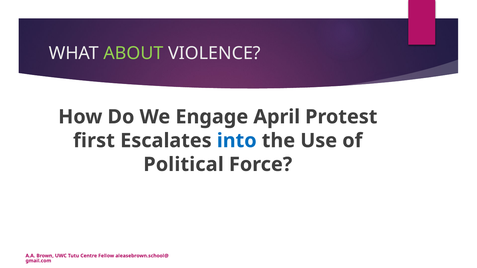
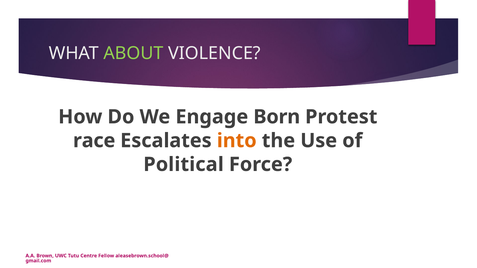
April: April -> Born (277, 117)
first: first -> race (94, 141)
into colour: blue -> orange (237, 141)
